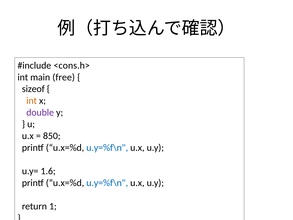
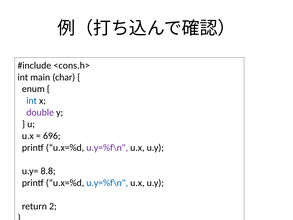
free: free -> char (64, 77)
sizeof: sizeof -> enum (33, 89)
int colour: orange -> blue (32, 101)
850: 850 -> 696 (52, 136)
u.y=%f\n colour: blue -> purple (107, 147)
1.6: 1.6 -> 8.8 (48, 171)
1: 1 -> 2 (53, 206)
